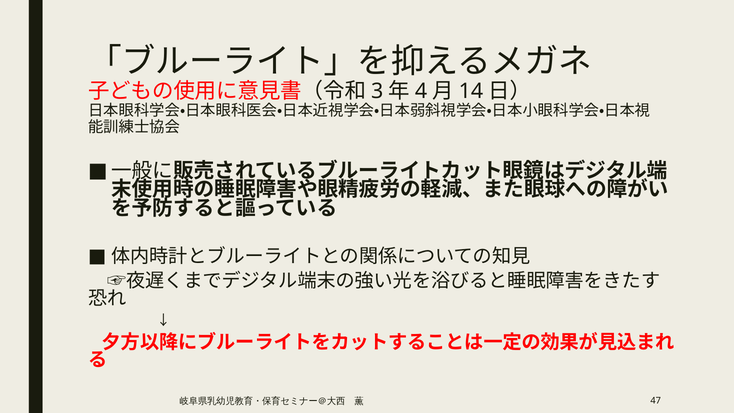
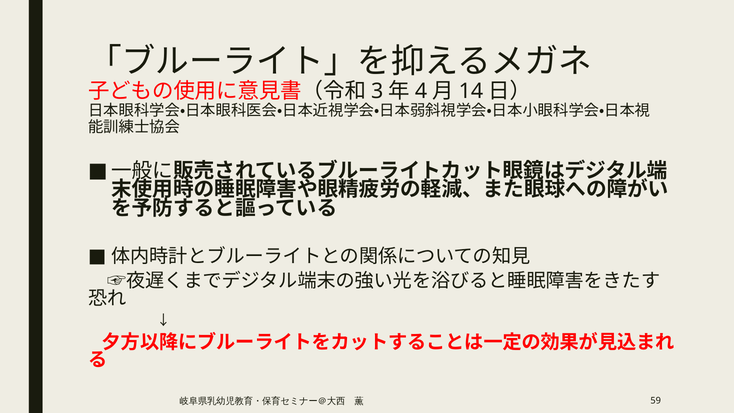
47: 47 -> 59 (656, 401)
